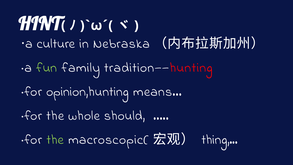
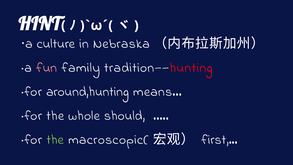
fun colour: light green -> pink (47, 67)
opinion,hunting: opinion,hunting -> around,hunting (88, 91)
thing: thing -> first (219, 139)
